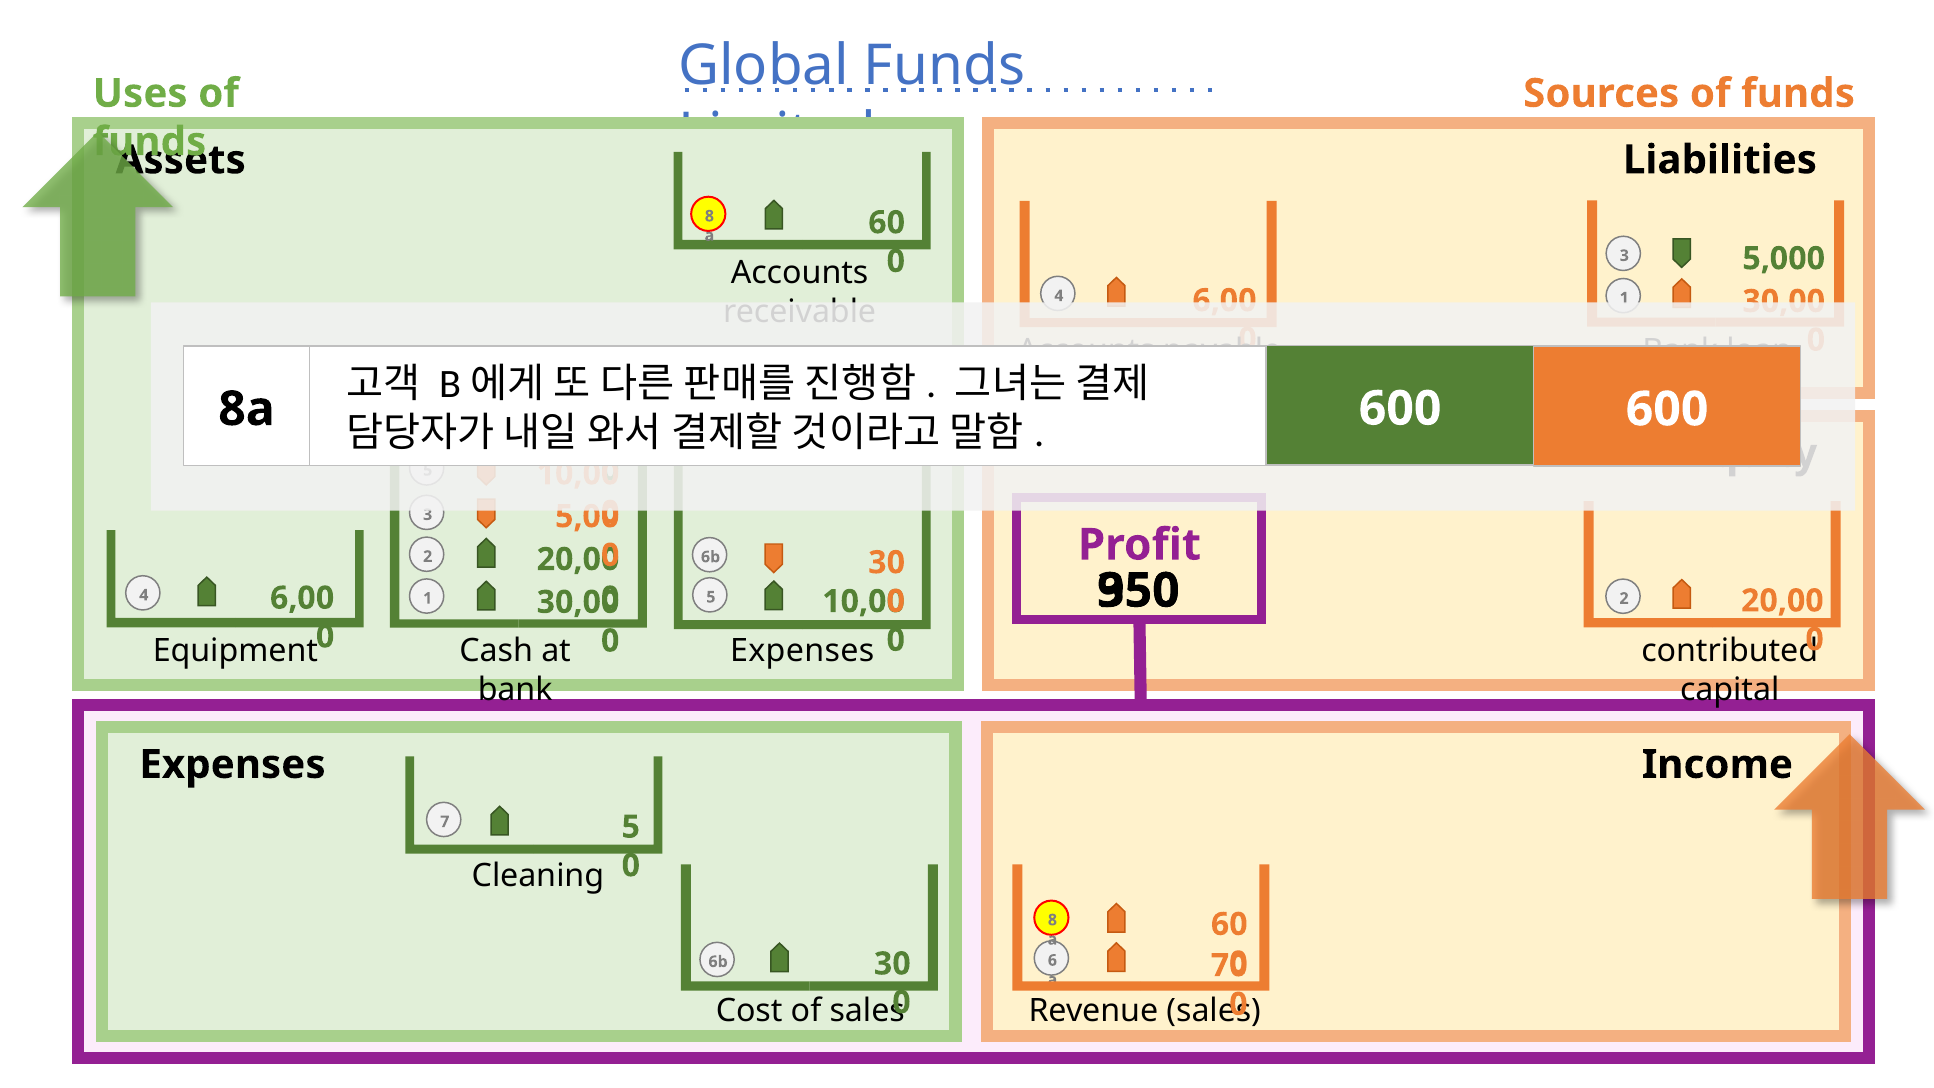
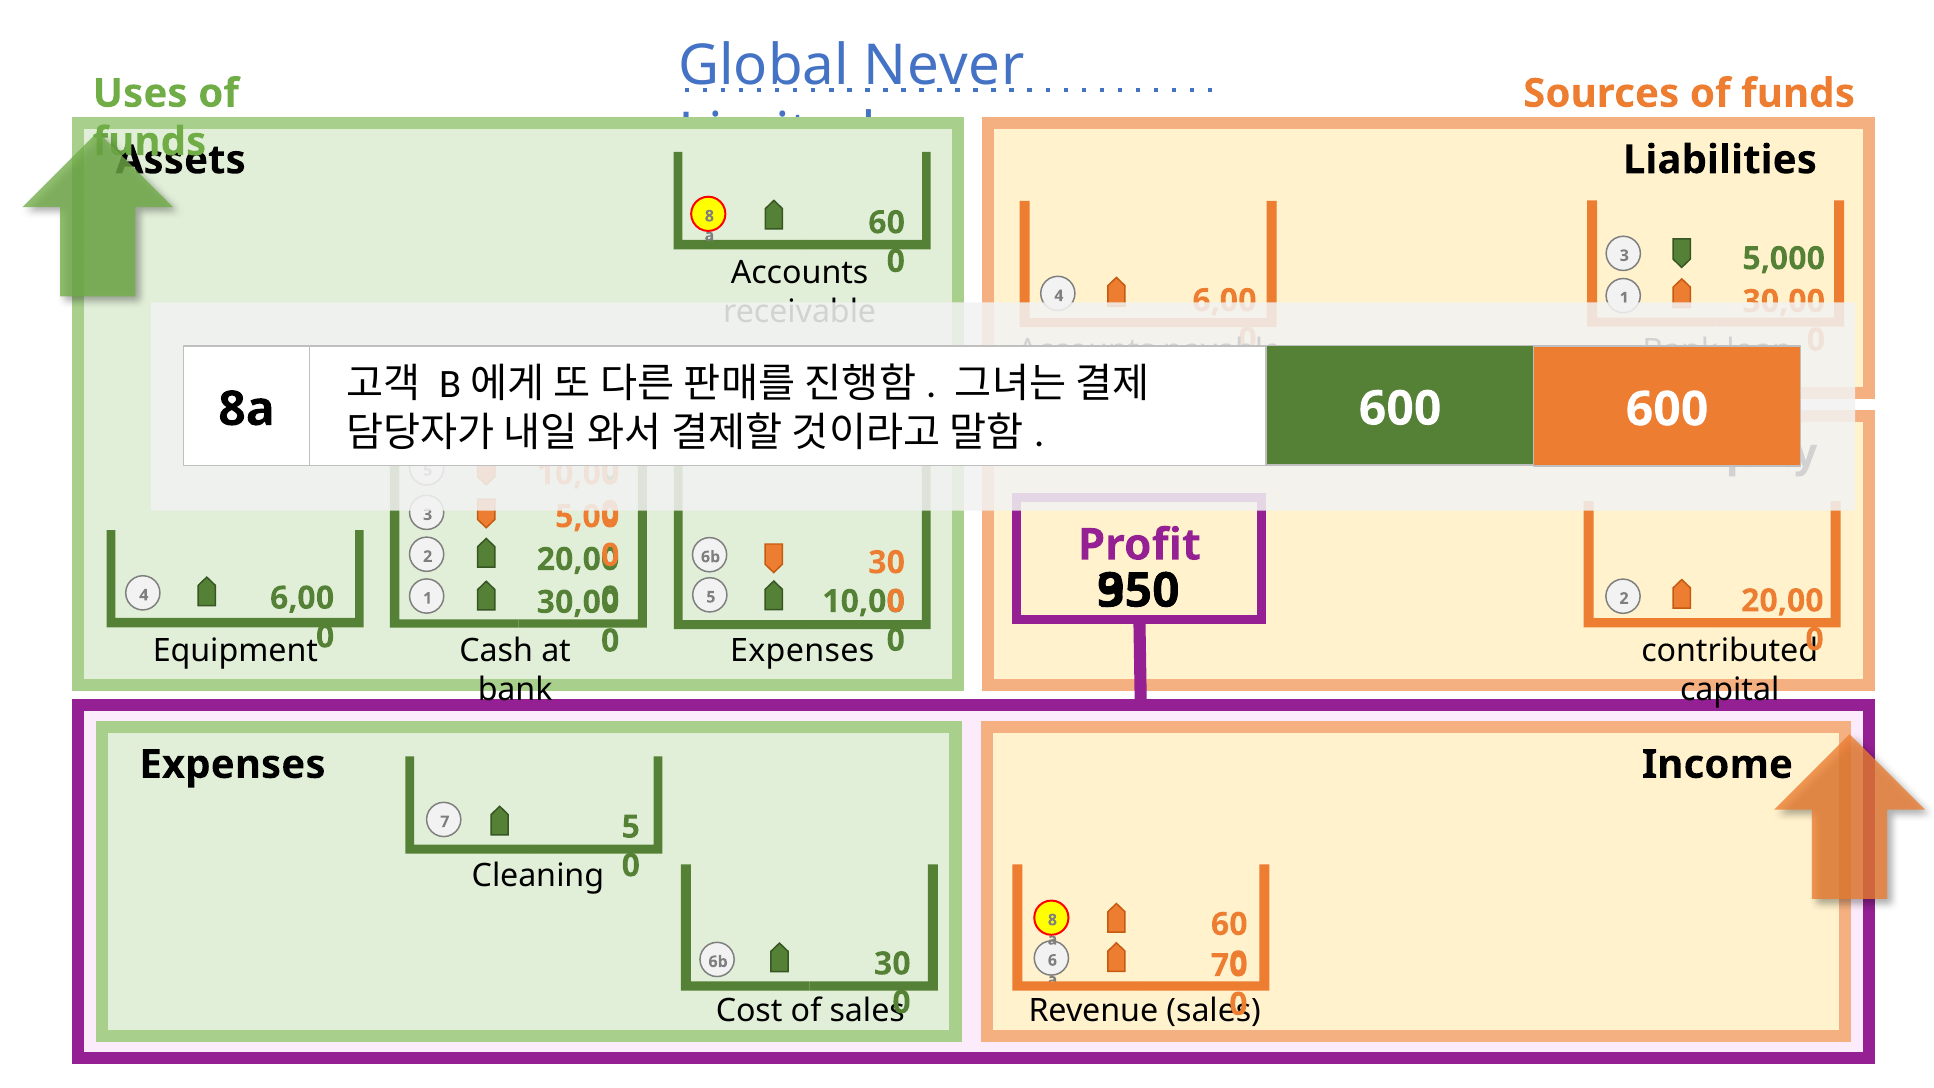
Global Funds: Funds -> Never (944, 66)
